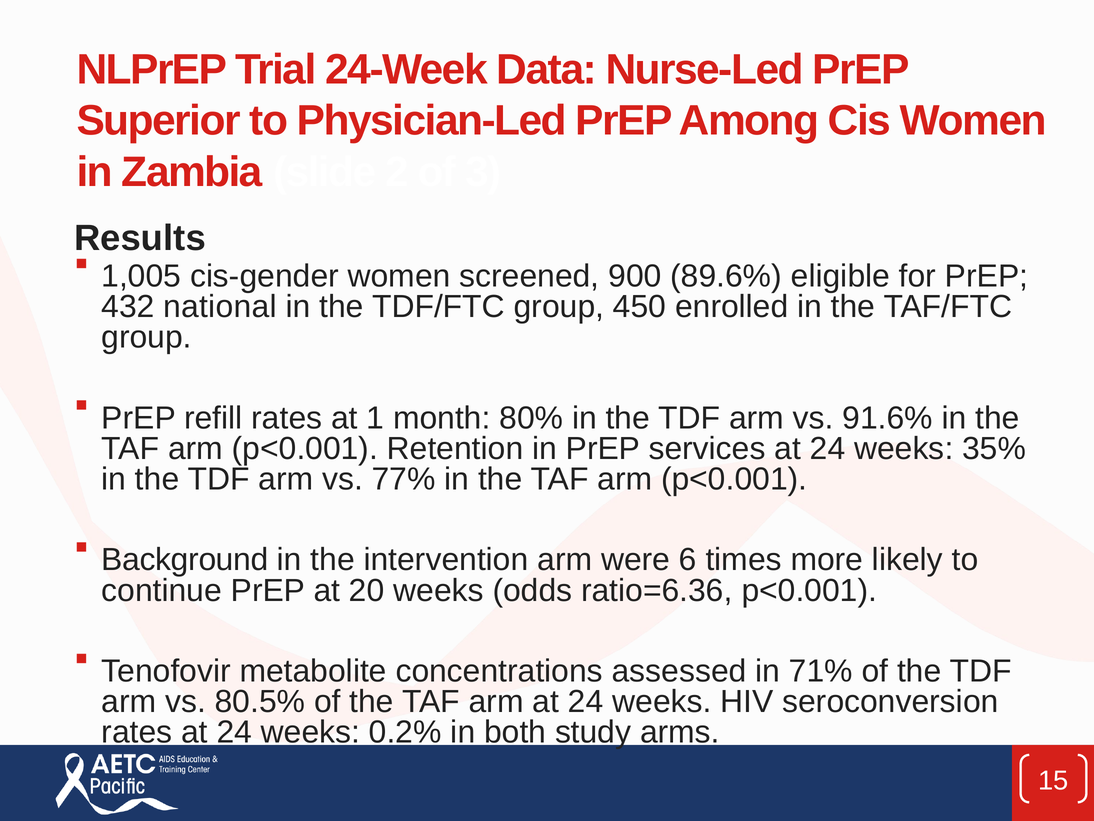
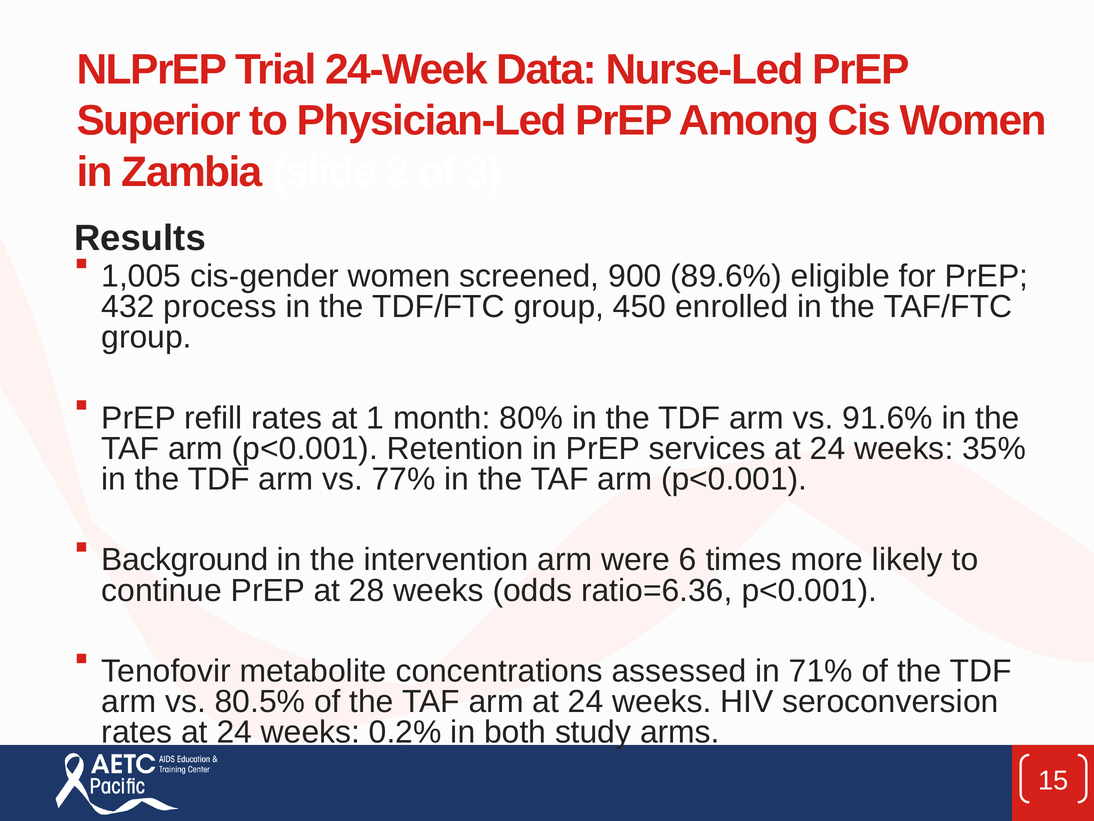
national: national -> process (220, 307)
20: 20 -> 28 (367, 590)
